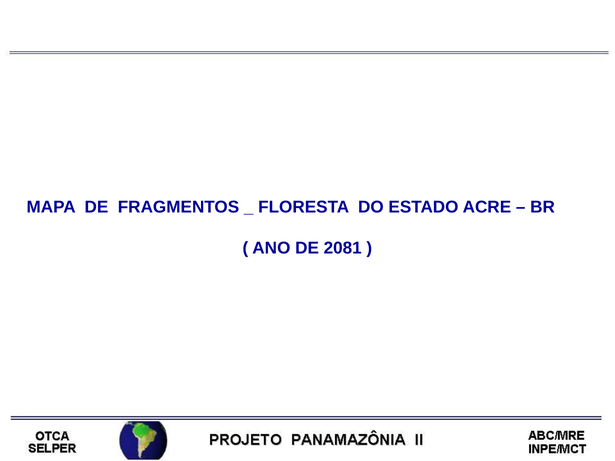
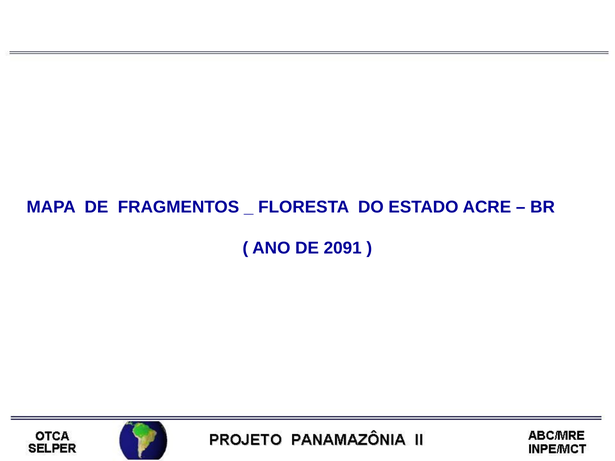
2081: 2081 -> 2091 (343, 248)
